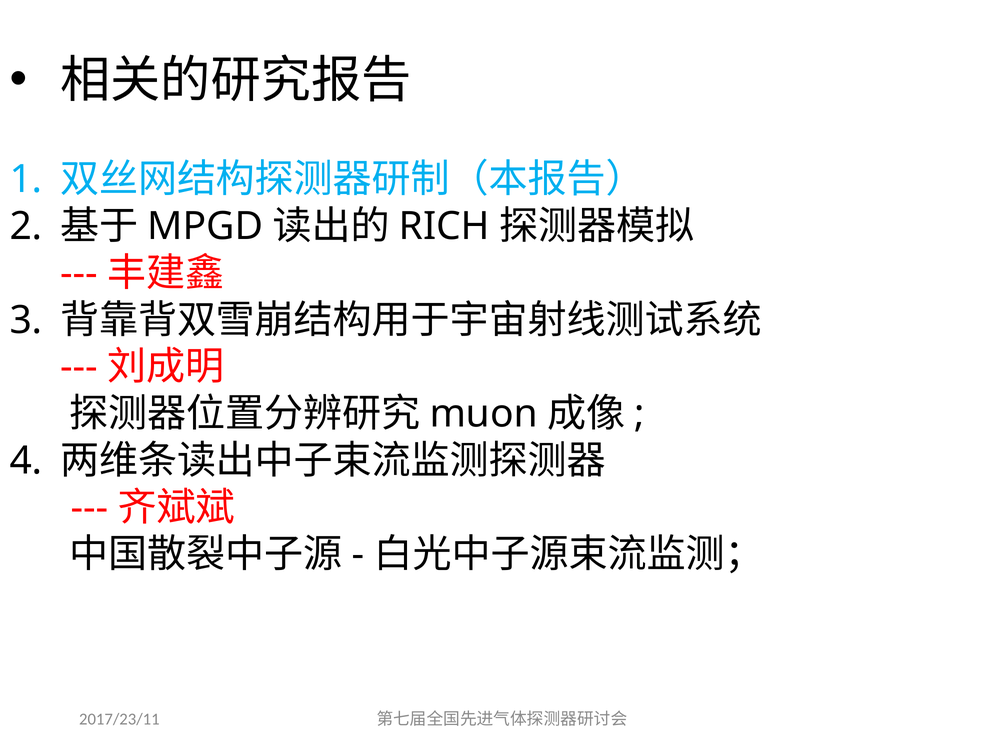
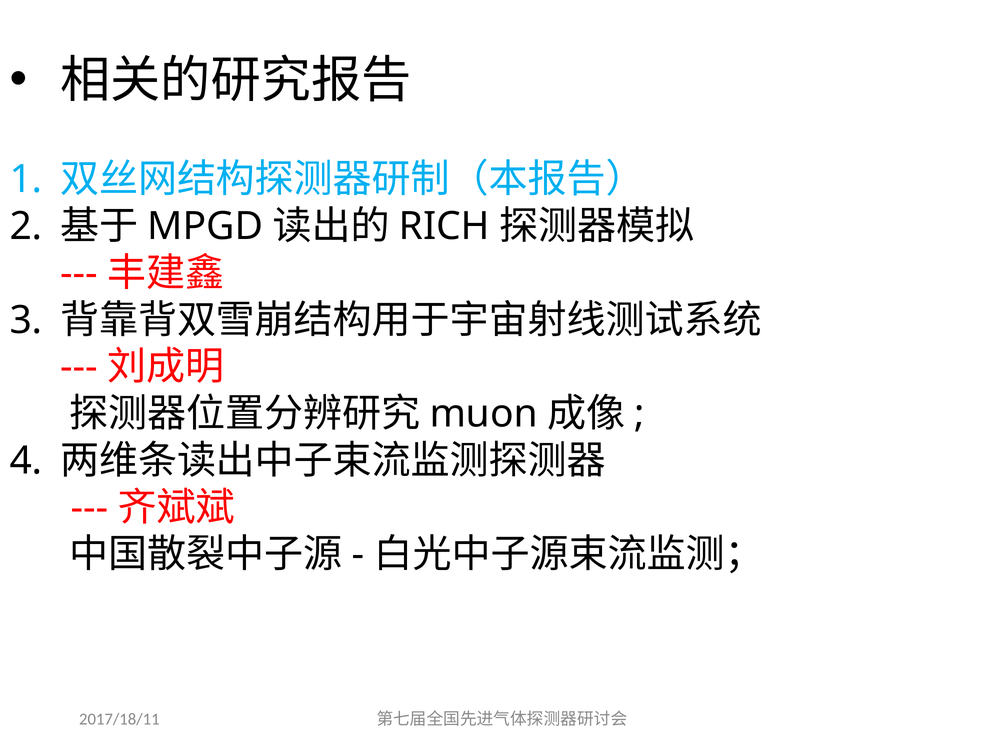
2017/23/11: 2017/23/11 -> 2017/18/11 (119, 719)
